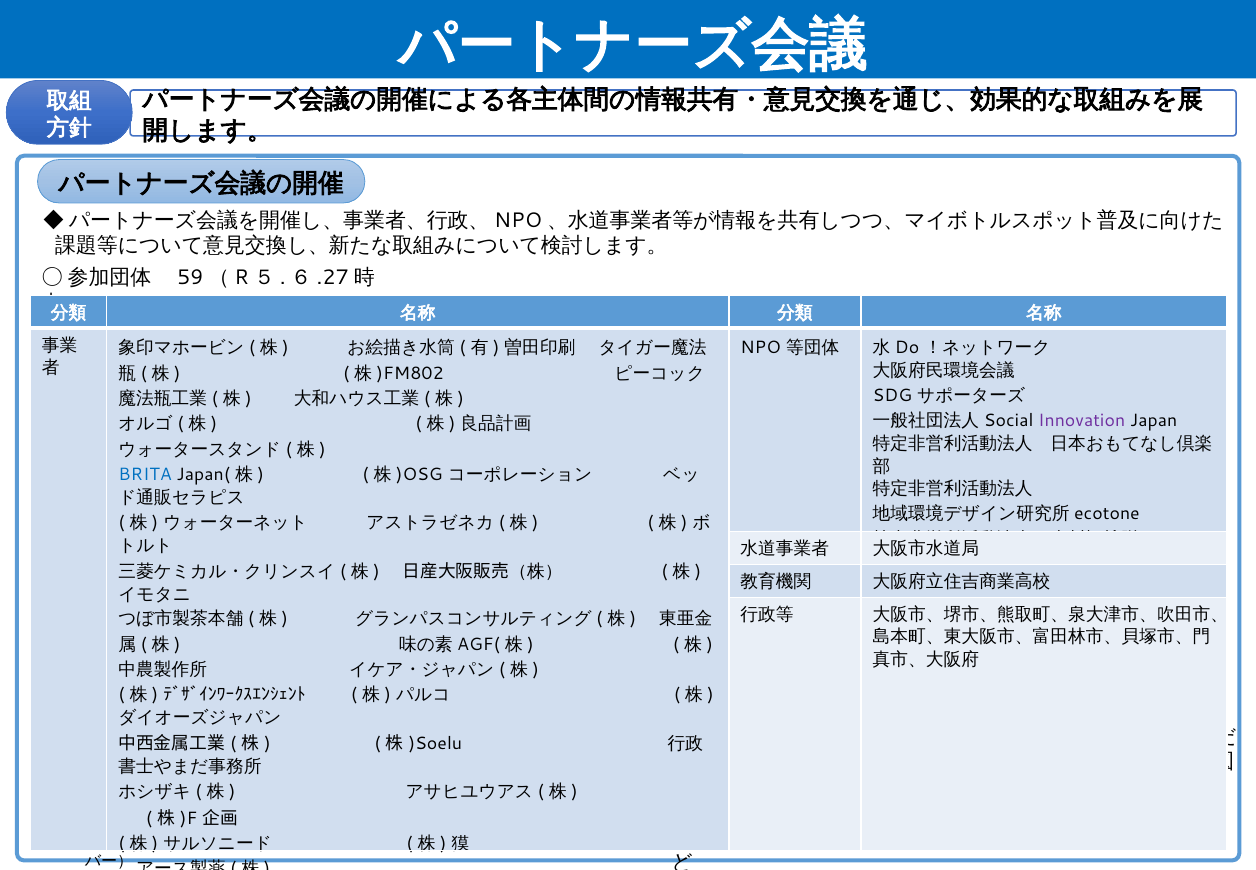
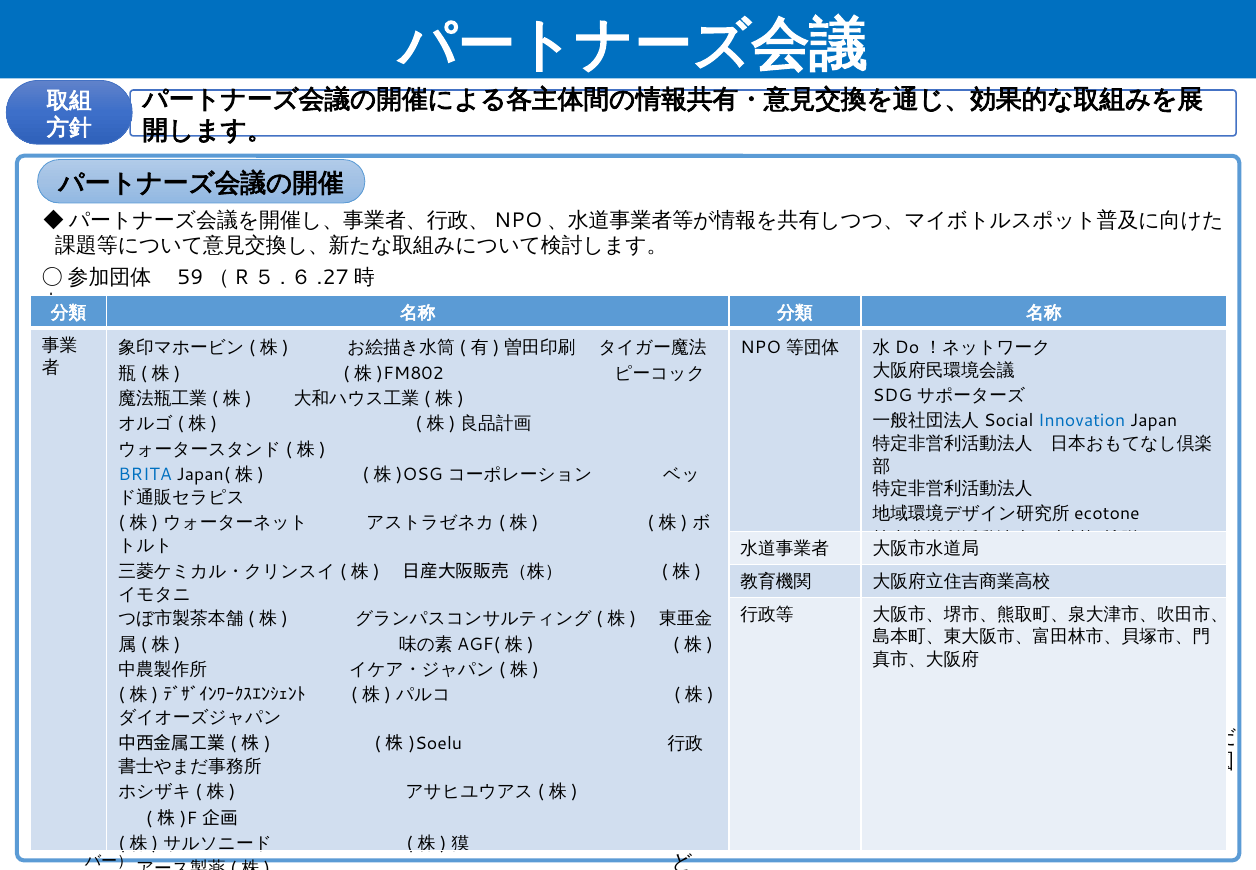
Innovation colour: purple -> blue (1082, 421)
